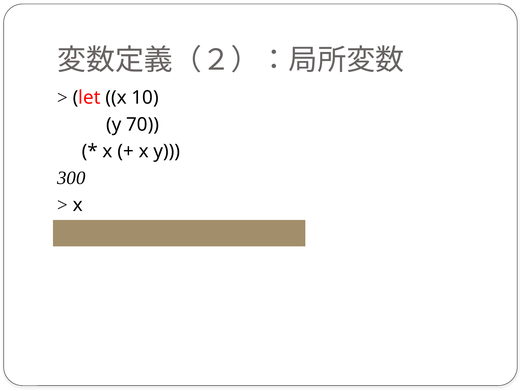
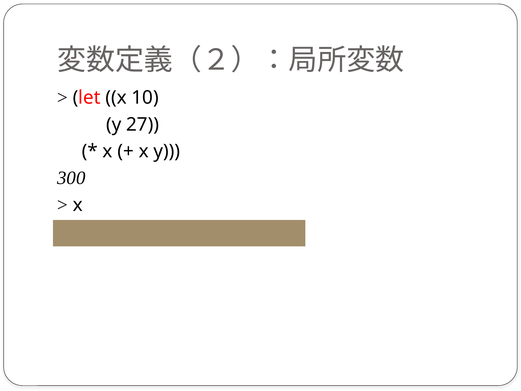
70: 70 -> 27 (143, 124)
